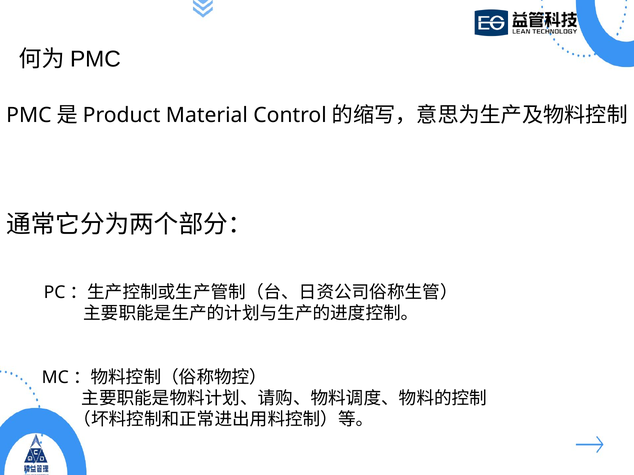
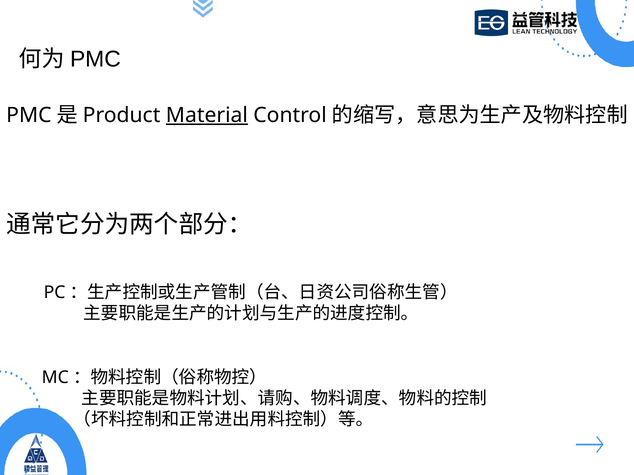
Material underline: none -> present (207, 115)
